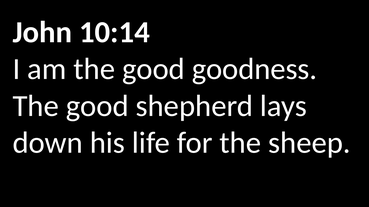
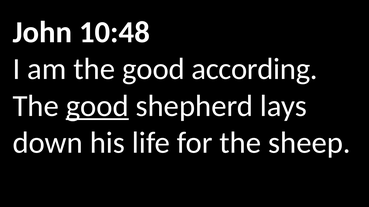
10:14: 10:14 -> 10:48 (114, 32)
good goodness: goodness -> according (255, 69)
good underline: none -> present (97, 106)
